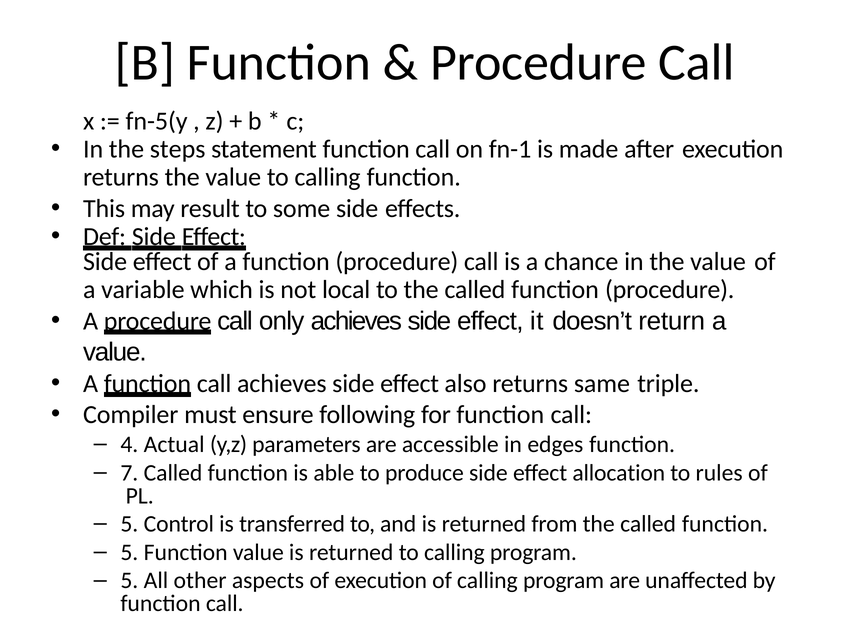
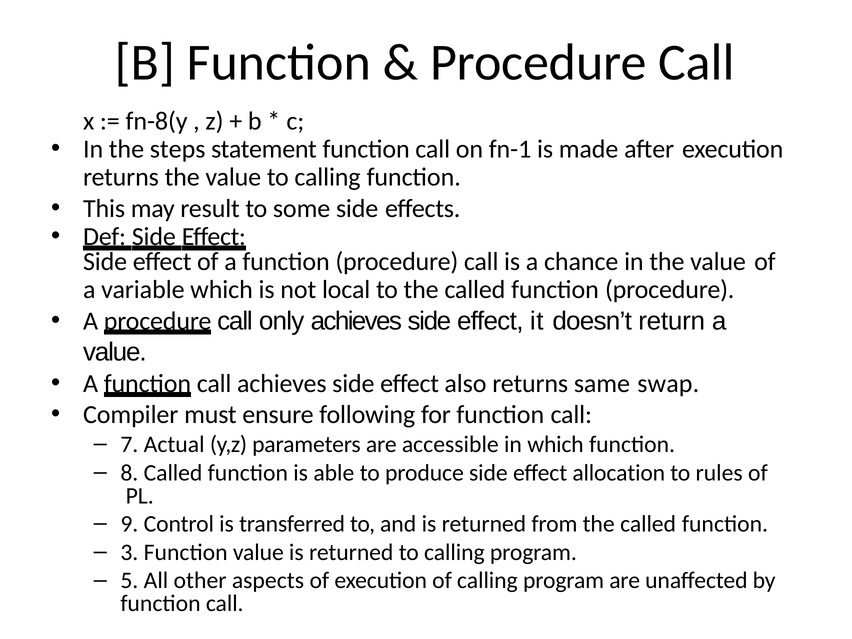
fn-5(y: fn-5(y -> fn-8(y (157, 121)
triple: triple -> swap (668, 383)
4: 4 -> 7 (129, 444)
in edges: edges -> which (555, 444)
7: 7 -> 8 (129, 473)
5: 5 -> 9 (129, 524)
5: 5 -> 3 (129, 552)
